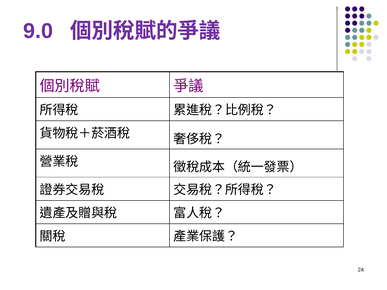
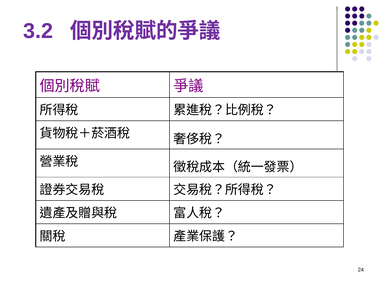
9.0: 9.0 -> 3.2 (38, 31)
